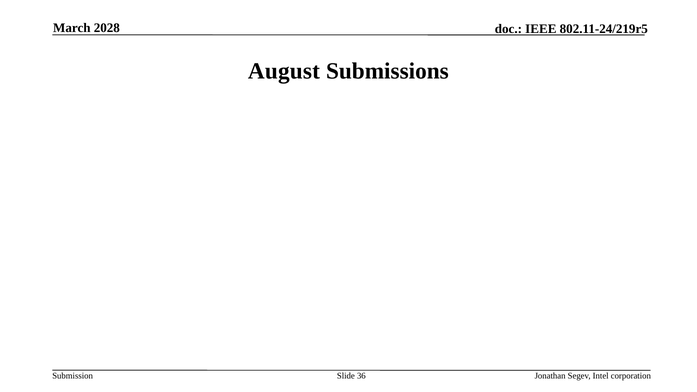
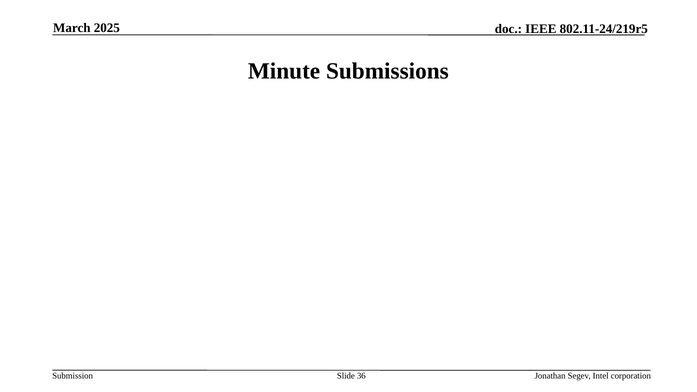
2028: 2028 -> 2025 (107, 28)
August: August -> Minute (284, 71)
